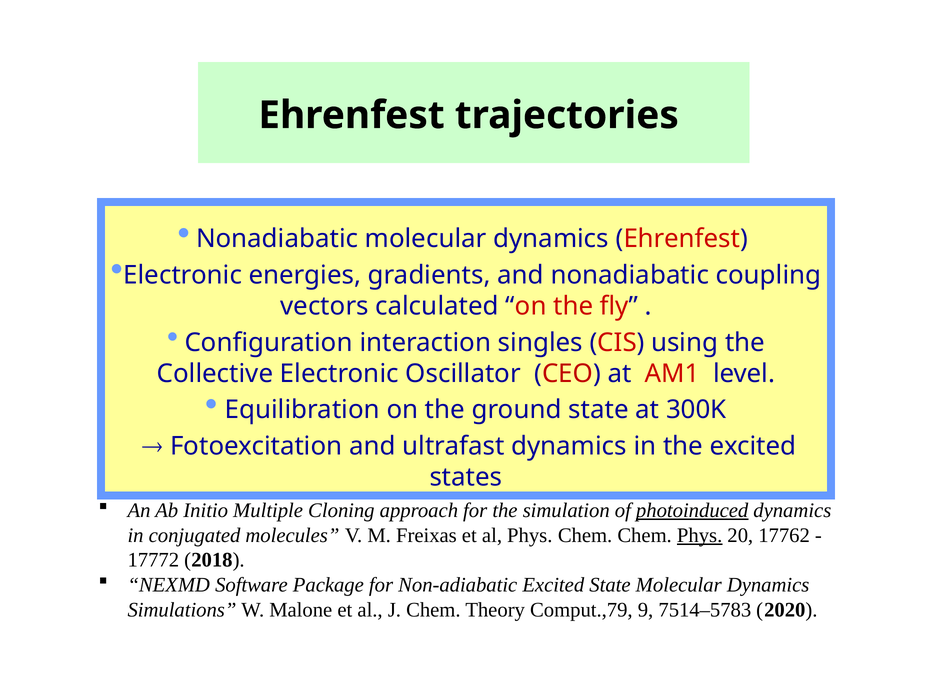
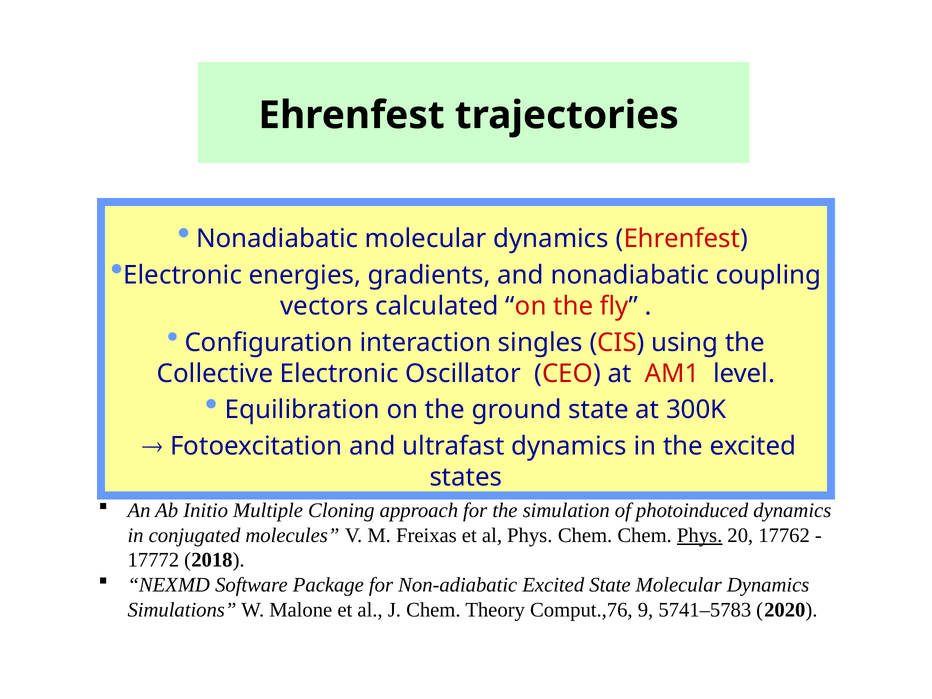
photoinduced underline: present -> none (692, 510)
Comput.,79: Comput.,79 -> Comput.,76 (581, 610)
7514–5783: 7514–5783 -> 5741–5783 (705, 610)
